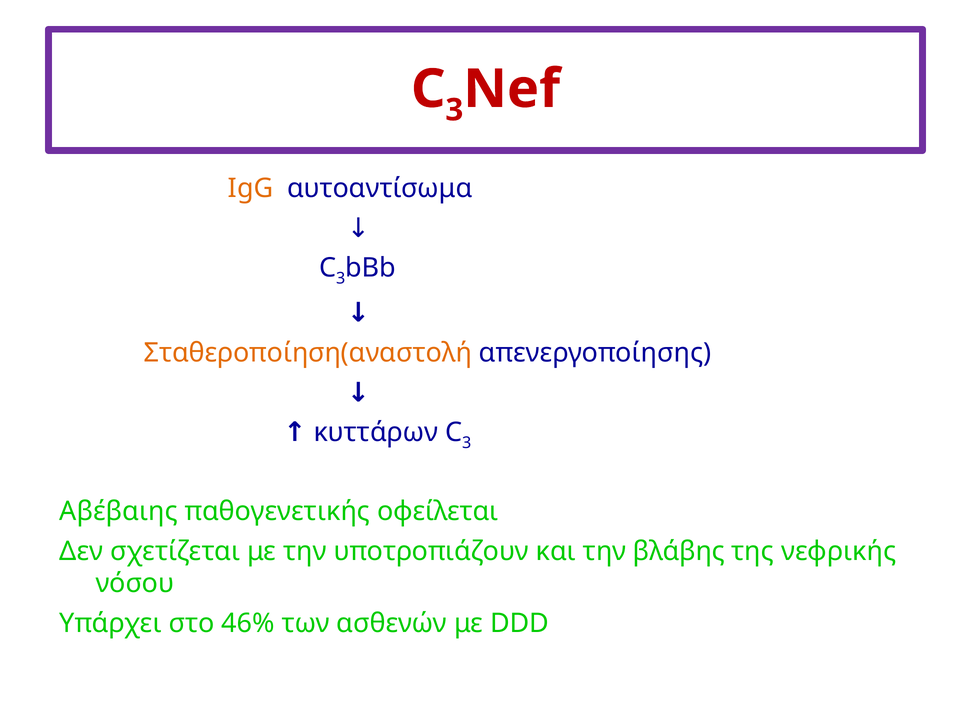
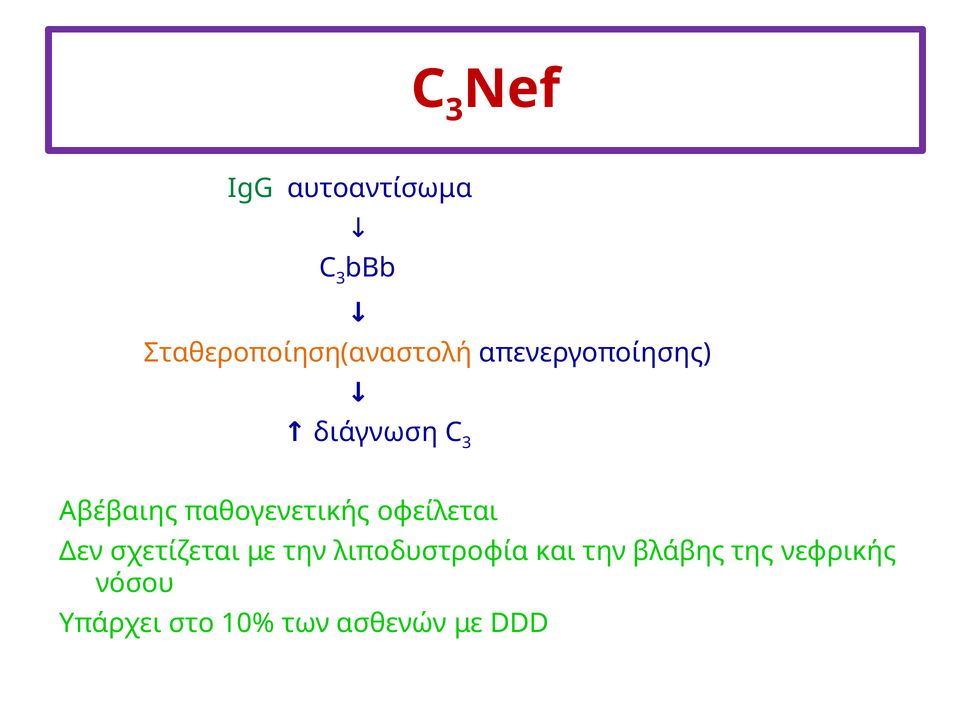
IgG colour: orange -> green (251, 188)
κυττάρων: κυττάρων -> διάγνωση (376, 433)
υποτροπιάζουν: υποτροπιάζουν -> λιποδυστροφία (431, 551)
46%: 46% -> 10% (248, 624)
